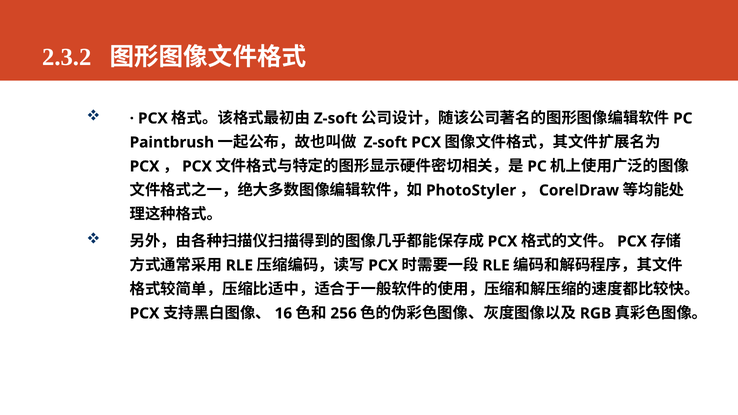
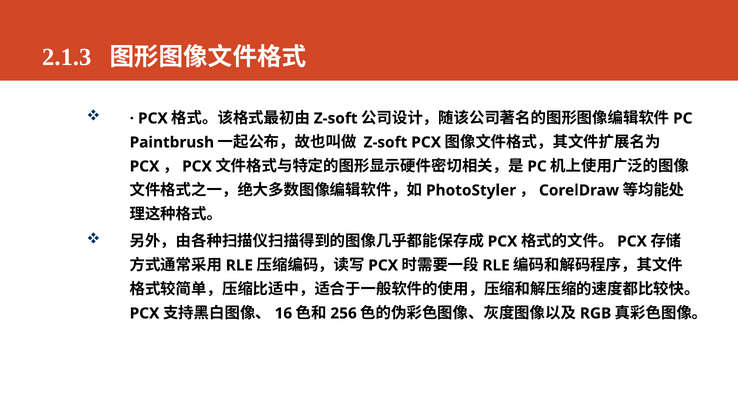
2.3.2: 2.3.2 -> 2.1.3 (67, 57)
